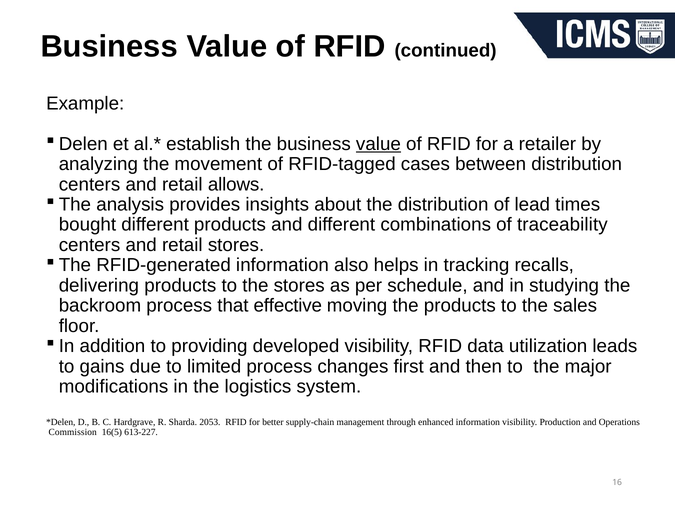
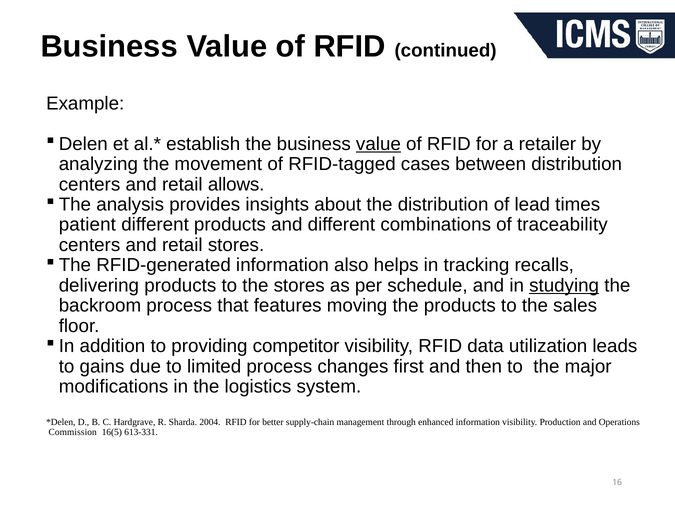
bought: bought -> patient (87, 225)
studying underline: none -> present (564, 286)
effective: effective -> features (288, 306)
developed: developed -> competitor (296, 346)
2053: 2053 -> 2004 (210, 422)
613-227: 613-227 -> 613-331 (141, 433)
